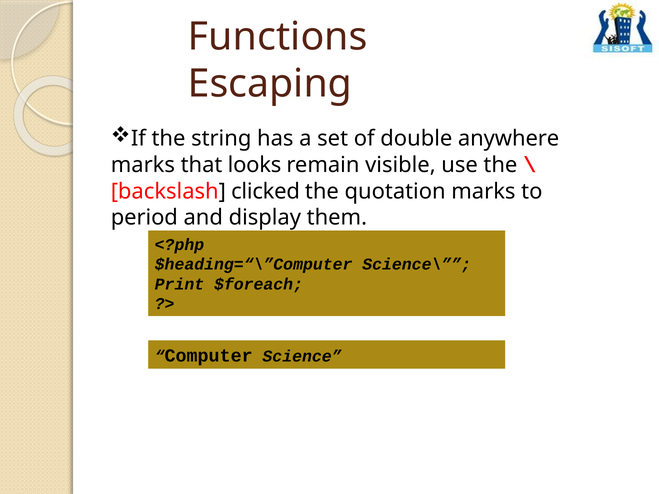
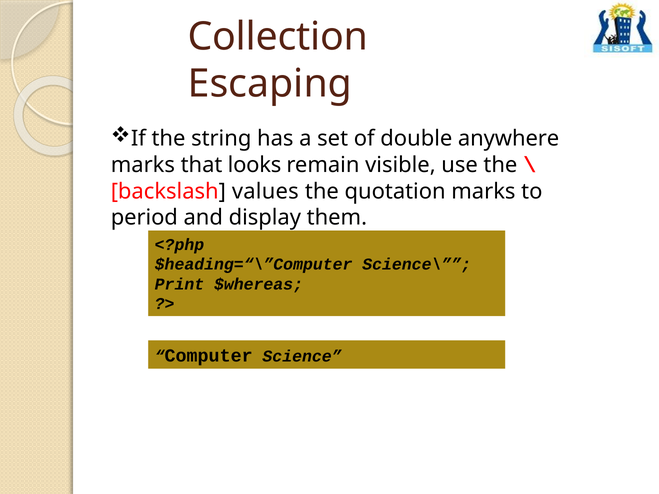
Functions: Functions -> Collection (278, 37)
clicked: clicked -> values (265, 191)
$foreach: $foreach -> $whereas (259, 284)
